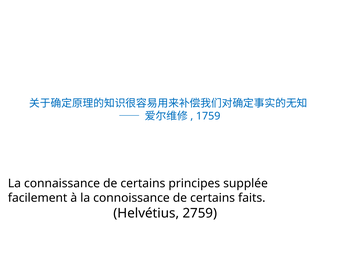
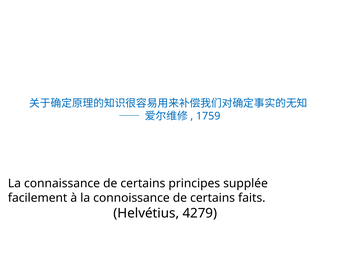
2759: 2759 -> 4279 (200, 214)
